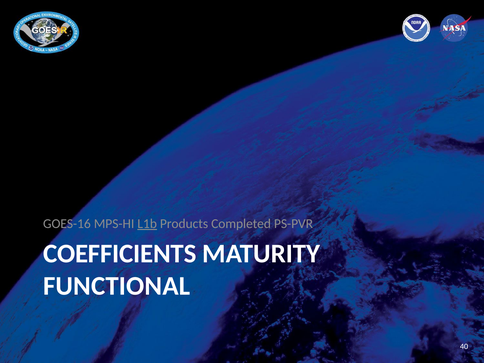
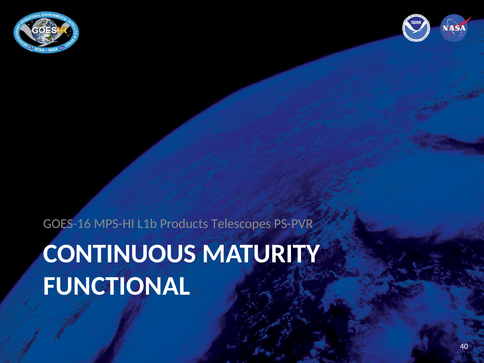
L1b underline: present -> none (147, 224)
Completed: Completed -> Telescopes (241, 224)
COEFFICIENTS: COEFFICIENTS -> CONTINUOUS (120, 254)
